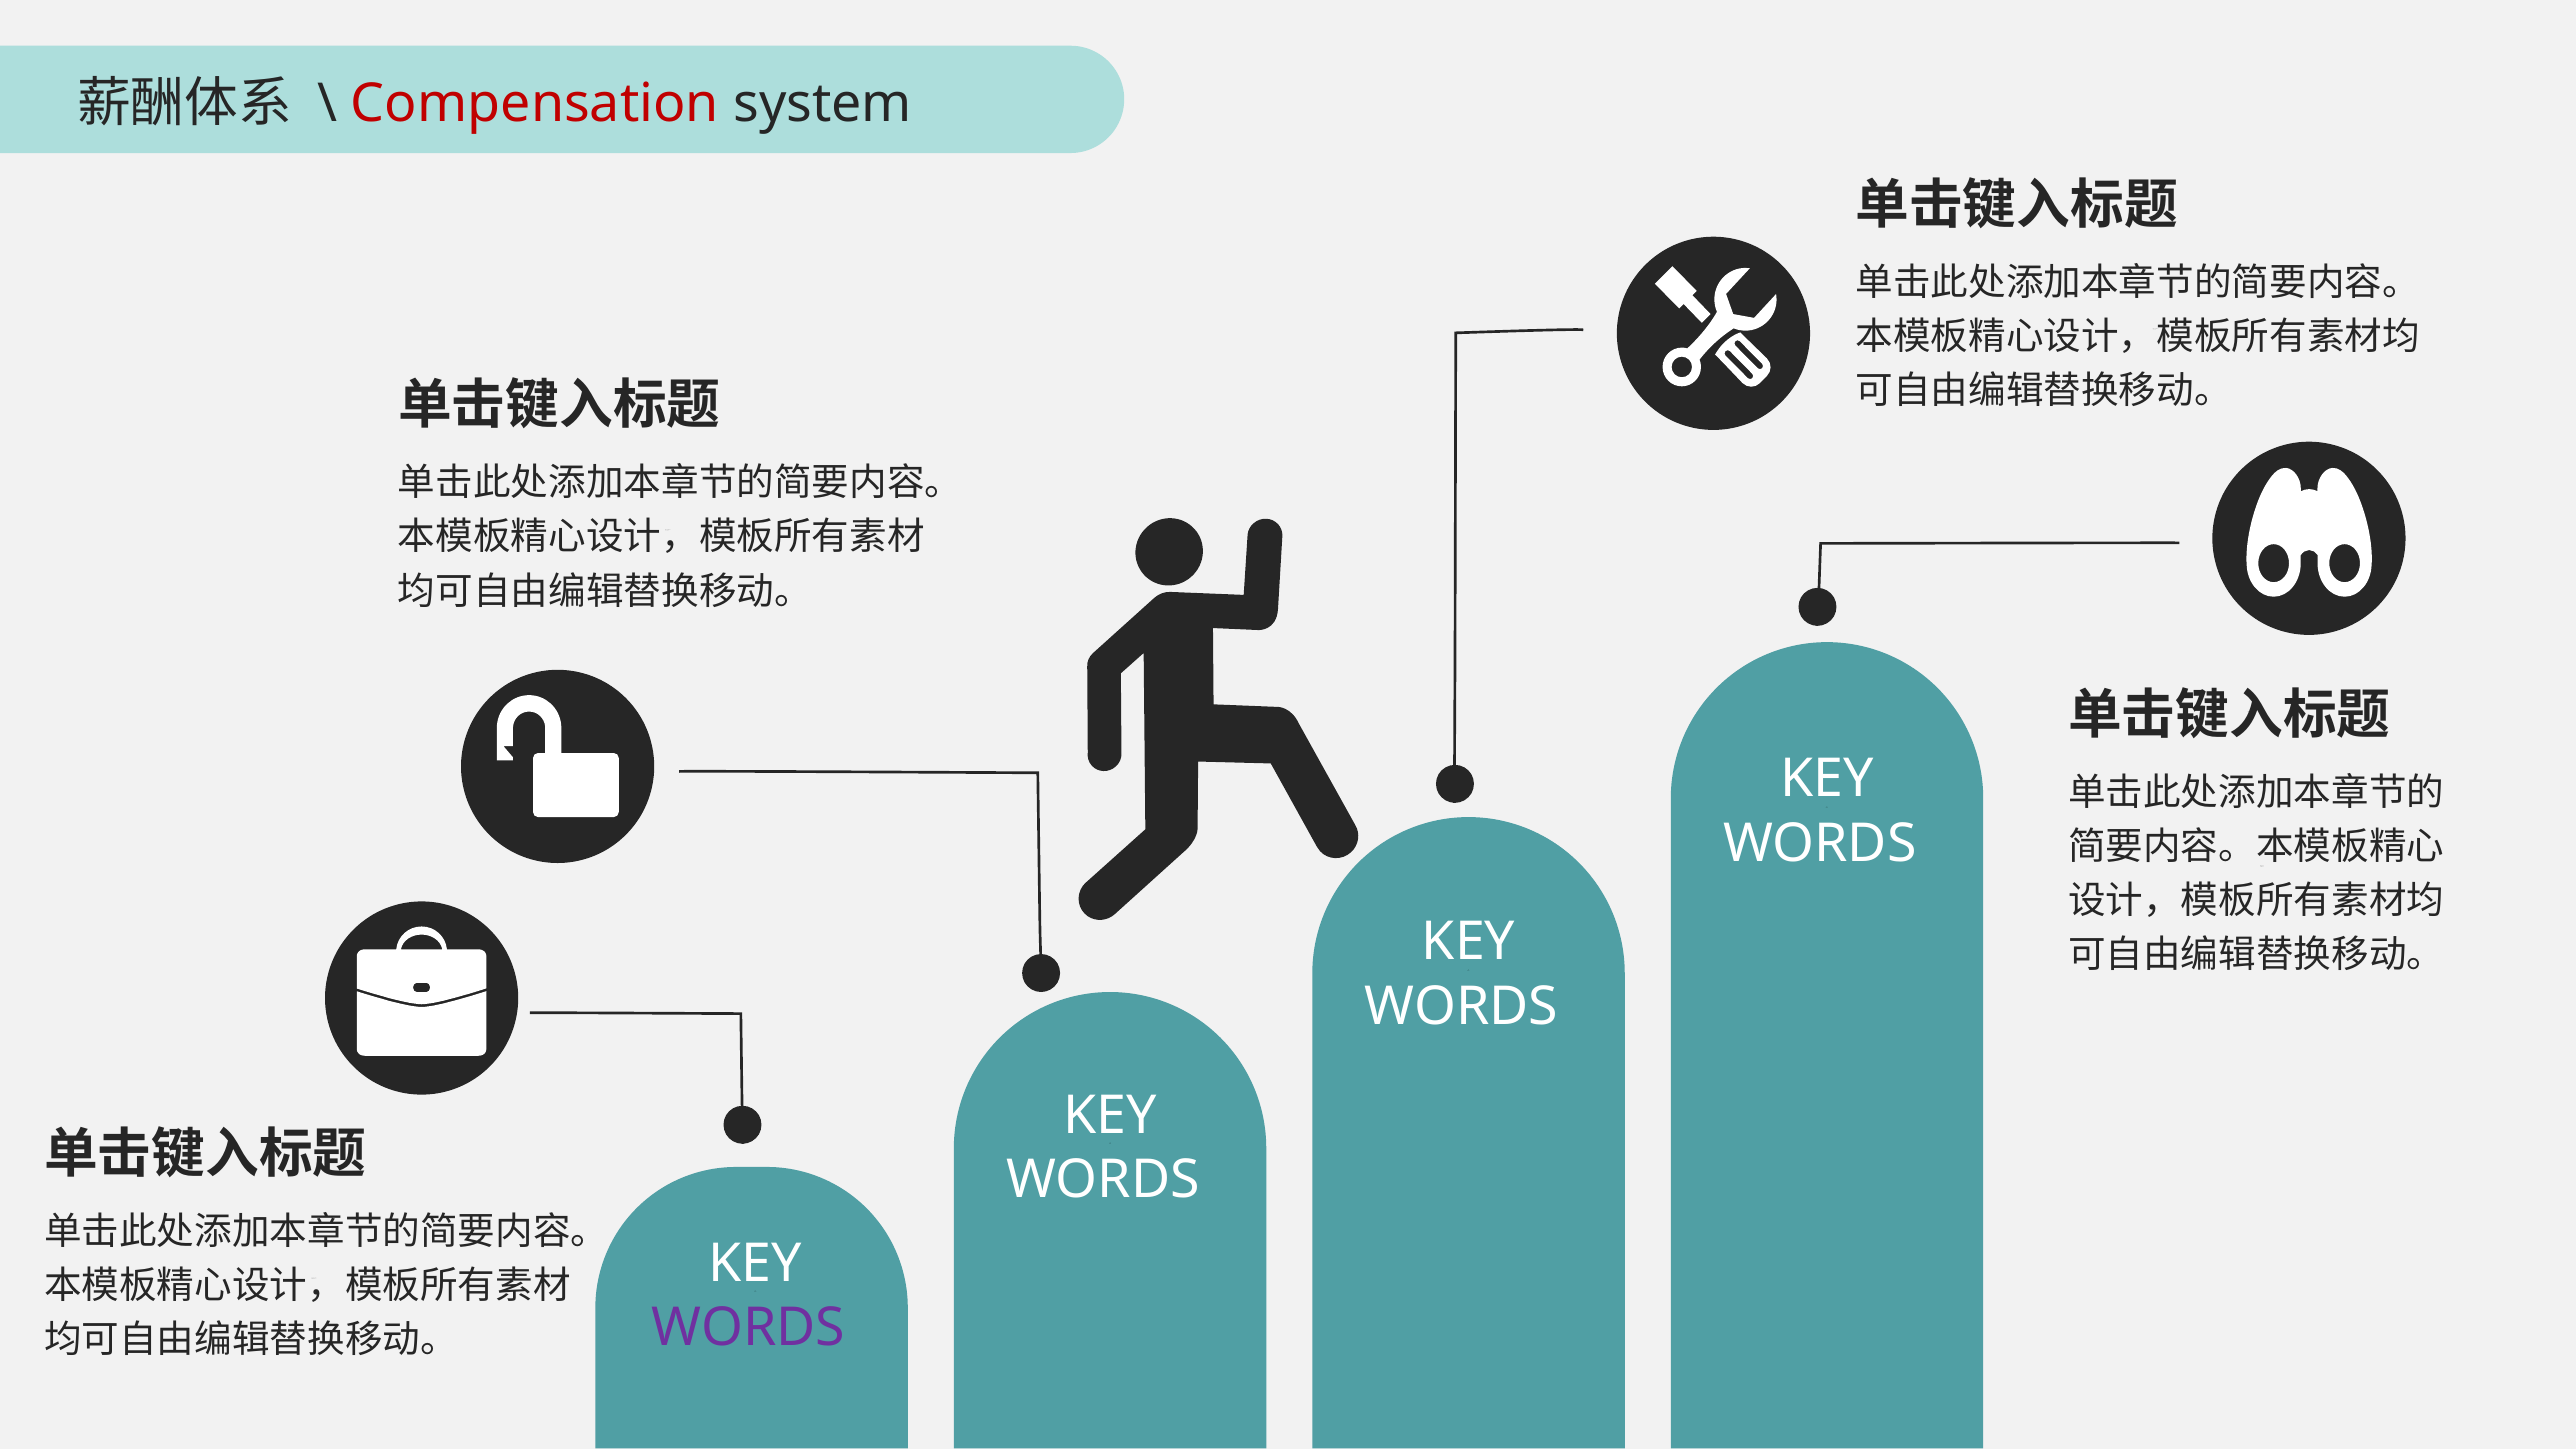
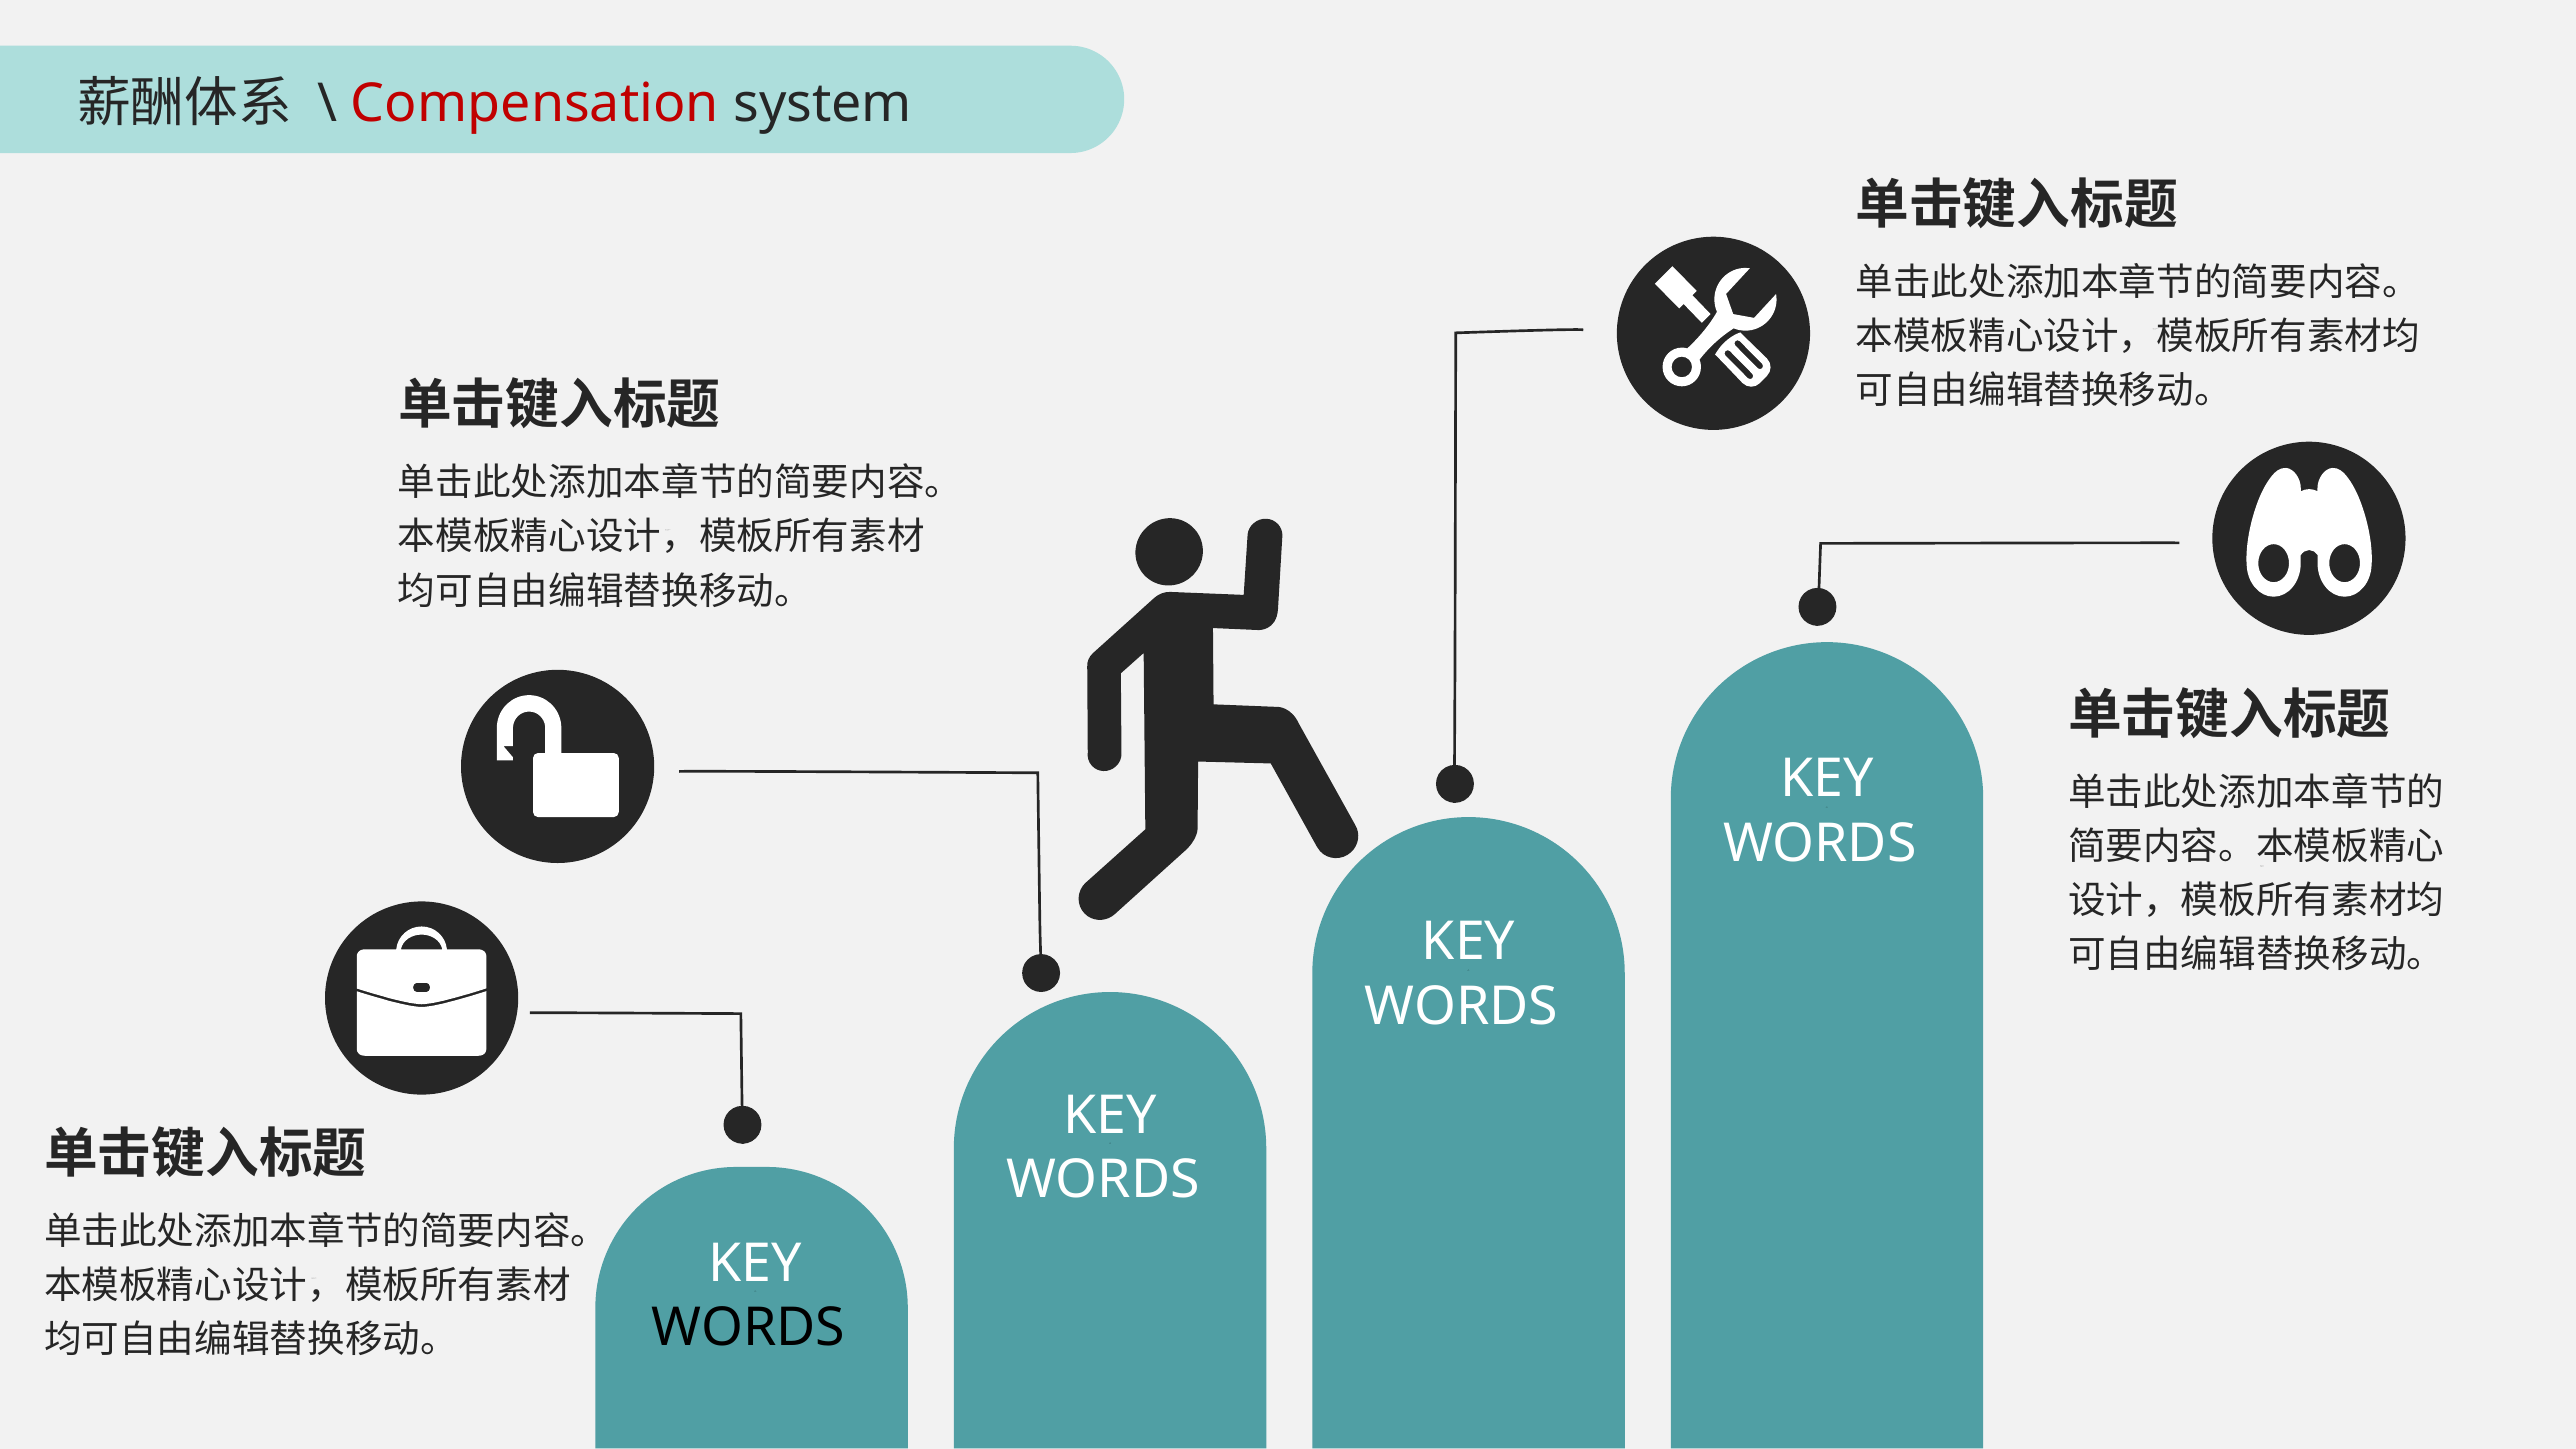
WORDS colour: purple -> black (749, 1328)
